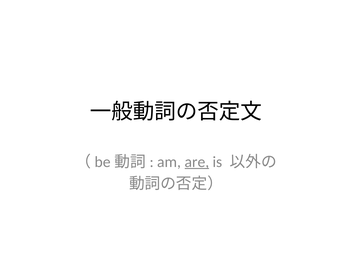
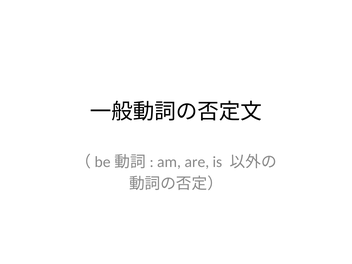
are underline: present -> none (197, 162)
